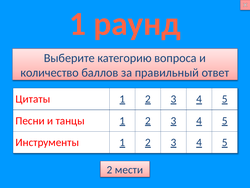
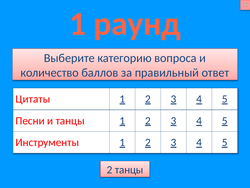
2 мести: мести -> танцы (129, 169)
